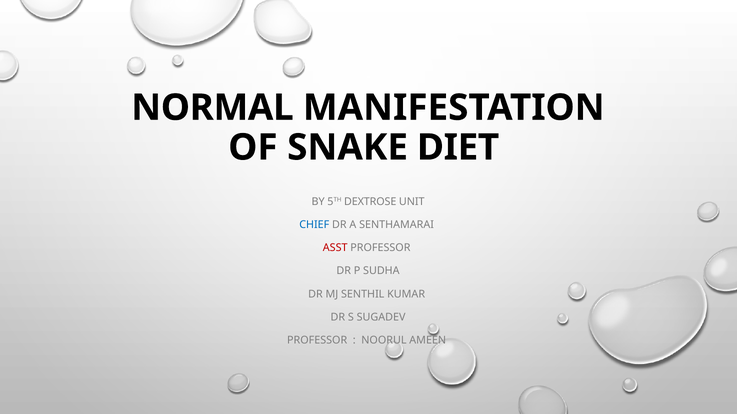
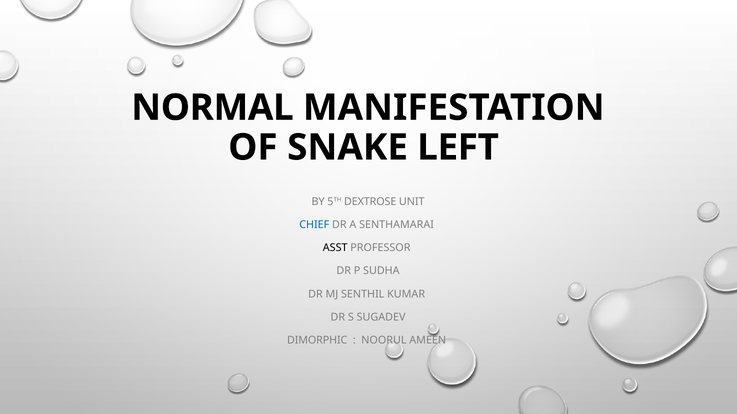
DIET: DIET -> LEFT (458, 148)
ASST colour: red -> black (335, 248)
PROFESSOR: PROFESSOR -> DIMORPHIC (317, 341)
